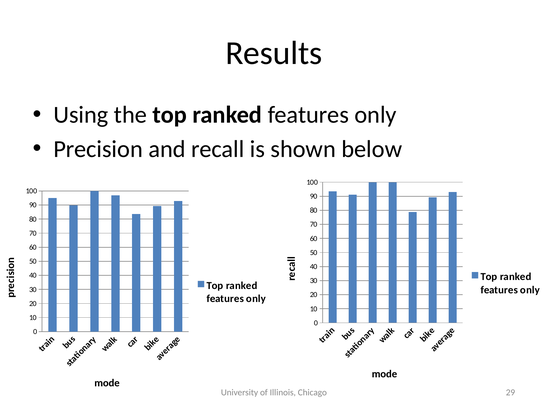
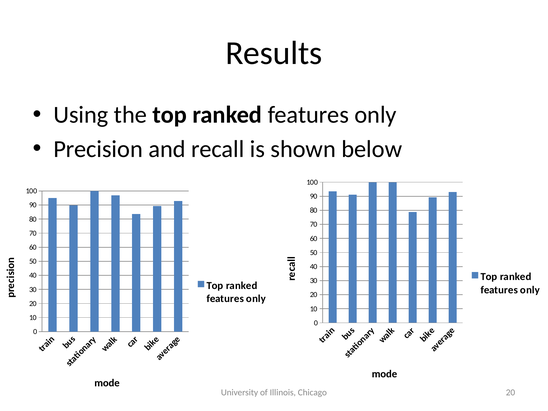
Chicago 29: 29 -> 20 (510, 392)
